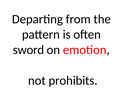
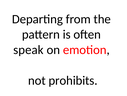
sword: sword -> speak (28, 49)
